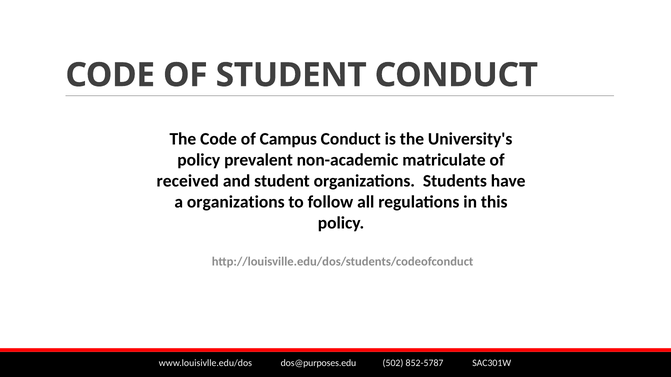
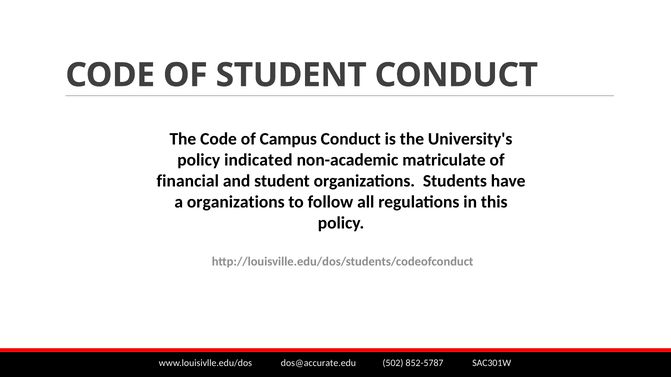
prevalent: prevalent -> indicated (258, 160)
received: received -> financial (188, 181)
dos@purposes.edu: dos@purposes.edu -> dos@accurate.edu (318, 363)
